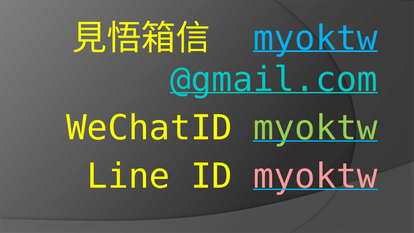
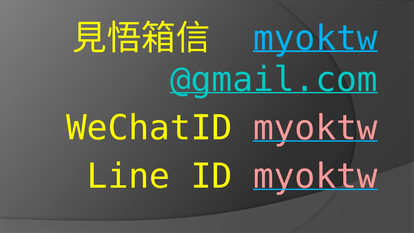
myoktw colour: light green -> pink (315, 128)
